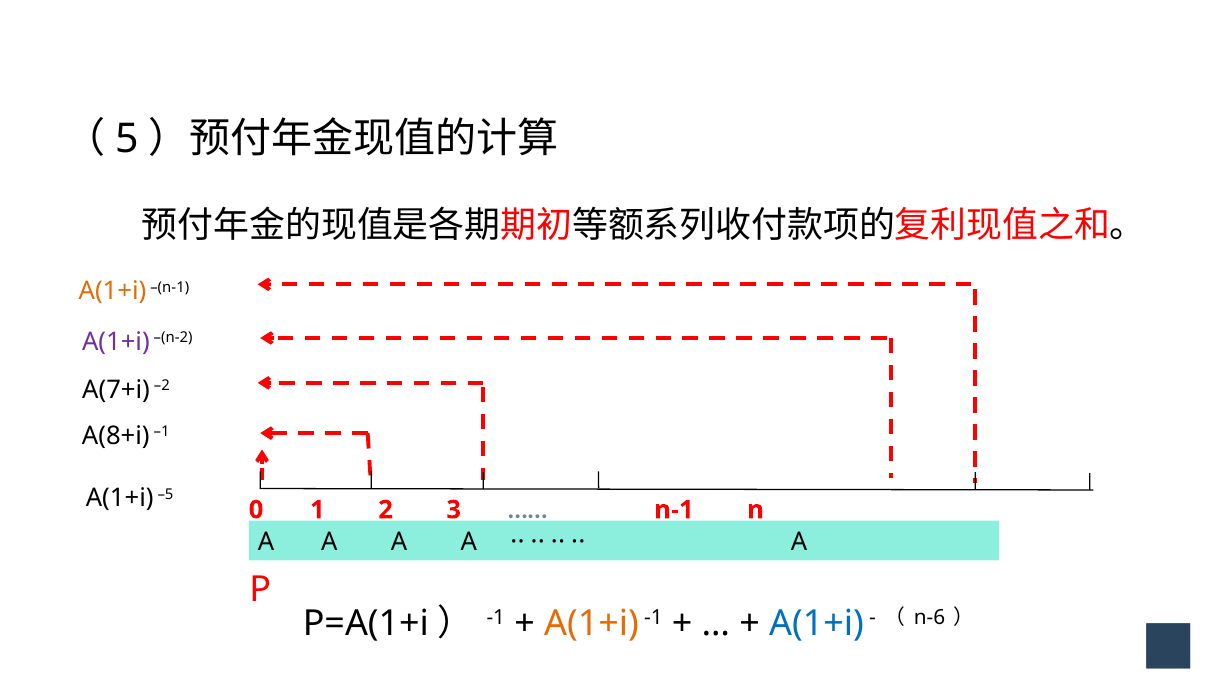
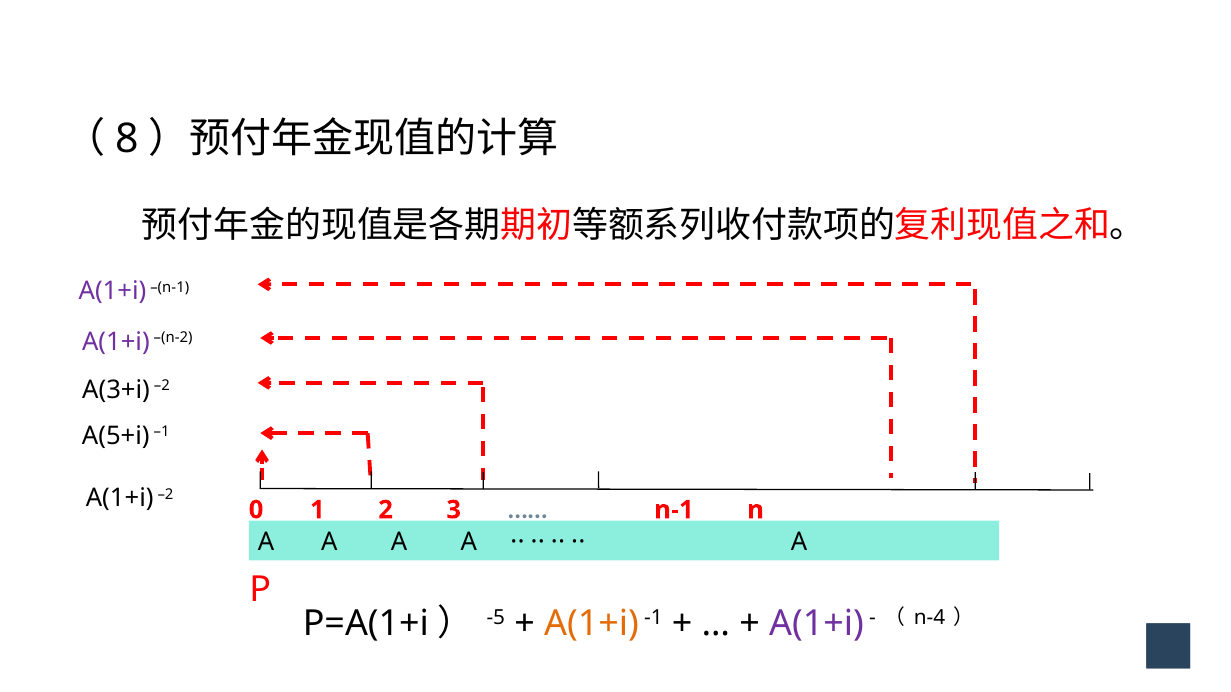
5: 5 -> 8 (127, 139)
A(1+i colour: orange -> purple (112, 292)
A(7+i: A(7+i -> A(3+i (116, 390)
A(8+i: A(8+i -> A(5+i (116, 436)
A(1+i –5: –5 -> –2 (166, 495)
-1: -1 -> -5 (496, 618)
A(1+i colour: blue -> purple (817, 624)
n-6: n-6 -> n-4 (930, 618)
